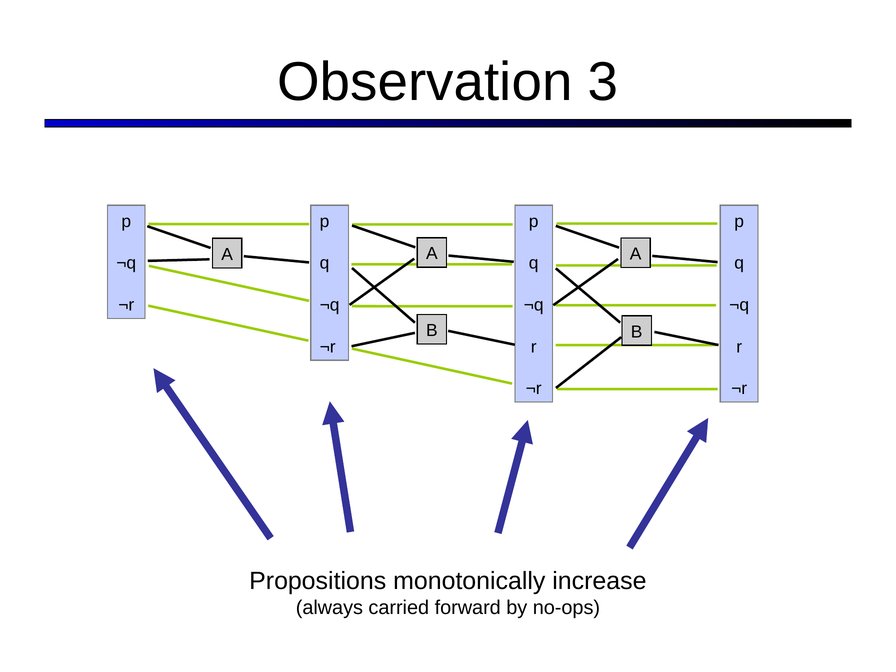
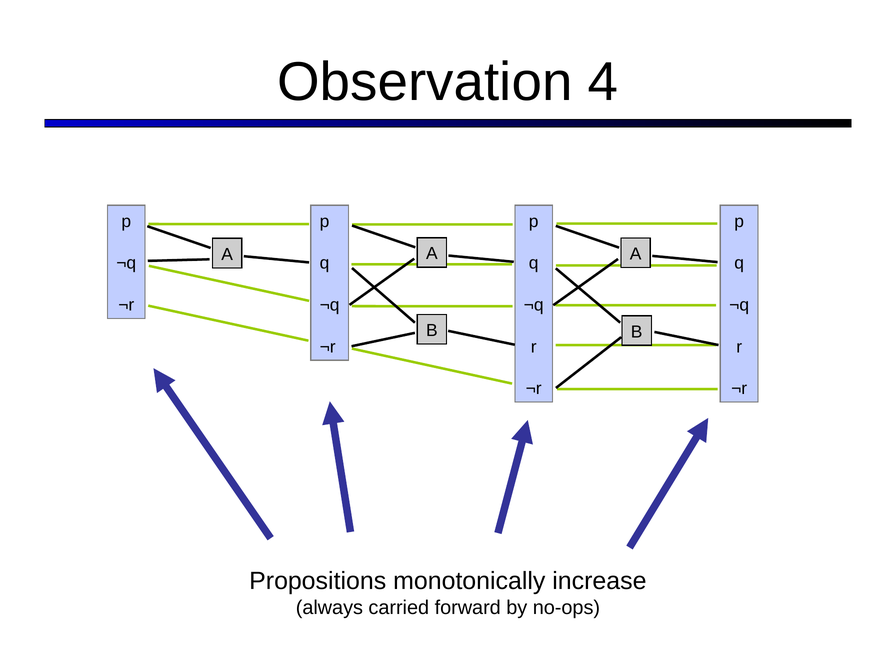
3: 3 -> 4 (603, 82)
